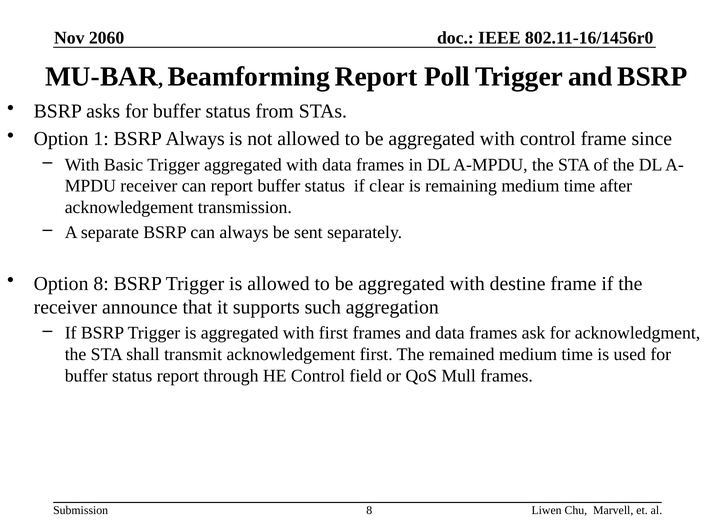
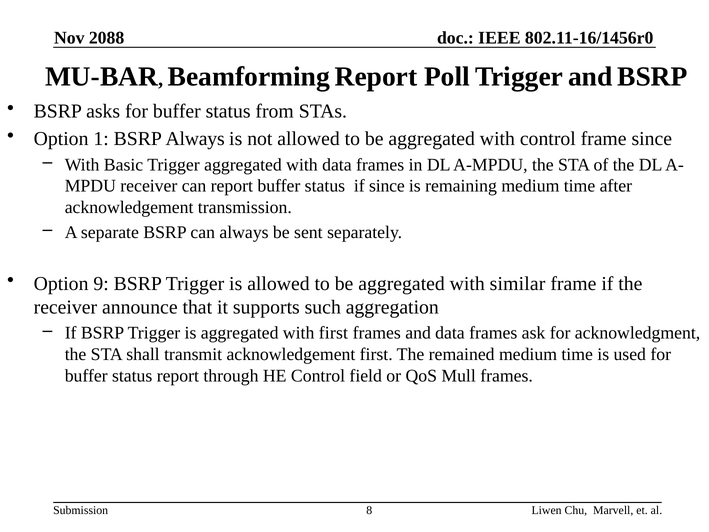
2060: 2060 -> 2088 (107, 38)
if clear: clear -> since (387, 186)
Option 8: 8 -> 9 (101, 283)
destine: destine -> similar (518, 283)
